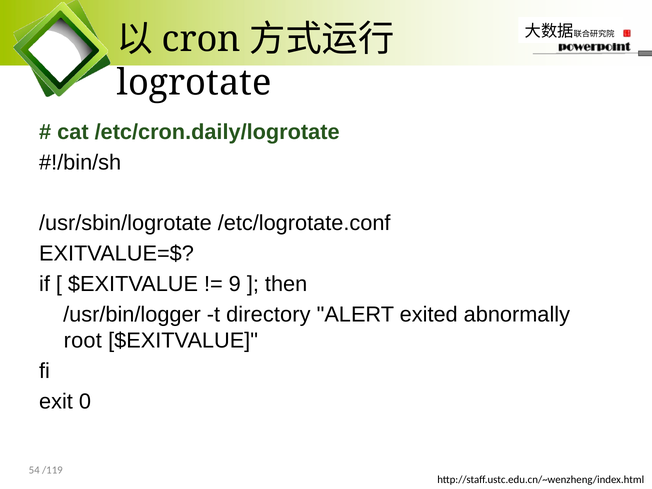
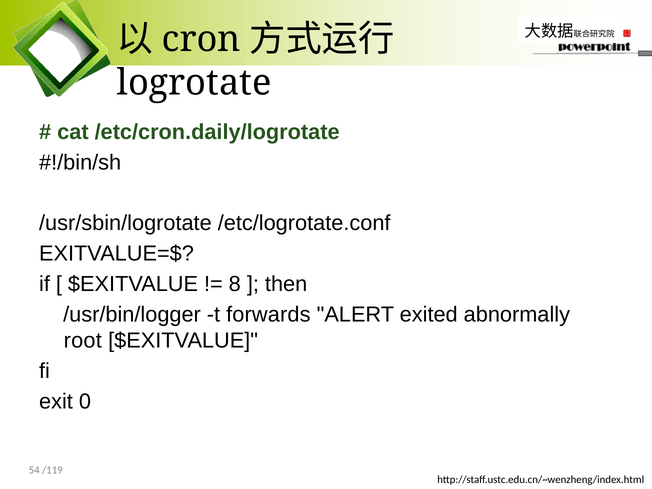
9: 9 -> 8 (235, 284)
directory: directory -> forwards (268, 314)
